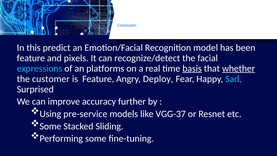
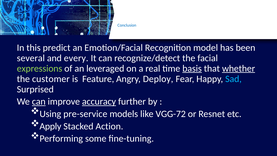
feature: feature -> several (31, 58)
pixels: pixels -> every (76, 58)
expressions colour: light blue -> light green (40, 68)
platforms: platforms -> leveraged (105, 68)
can underline: none -> present (39, 101)
accuracy underline: none -> present (99, 101)
VGG-37: VGG-37 -> VGG-72 (171, 114)
Some: Some -> Apply (50, 126)
Sliding: Sliding -> Action (109, 126)
